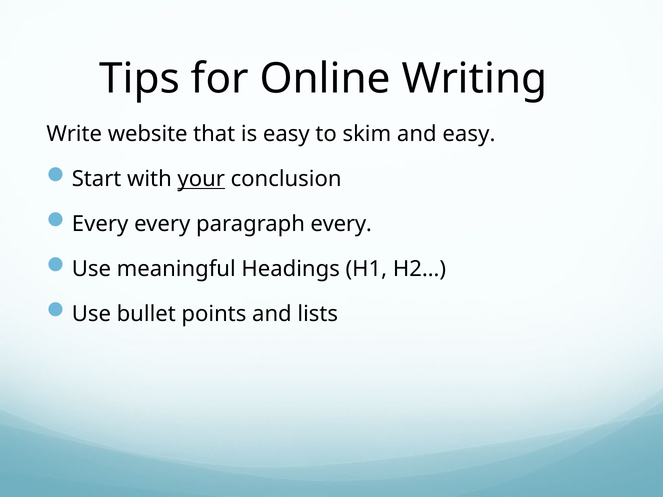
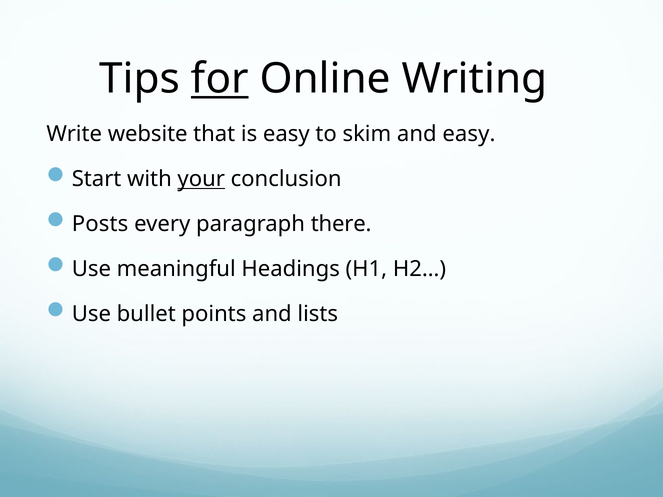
for underline: none -> present (220, 79)
Every: Every -> Posts (100, 224)
paragraph every: every -> there (341, 224)
